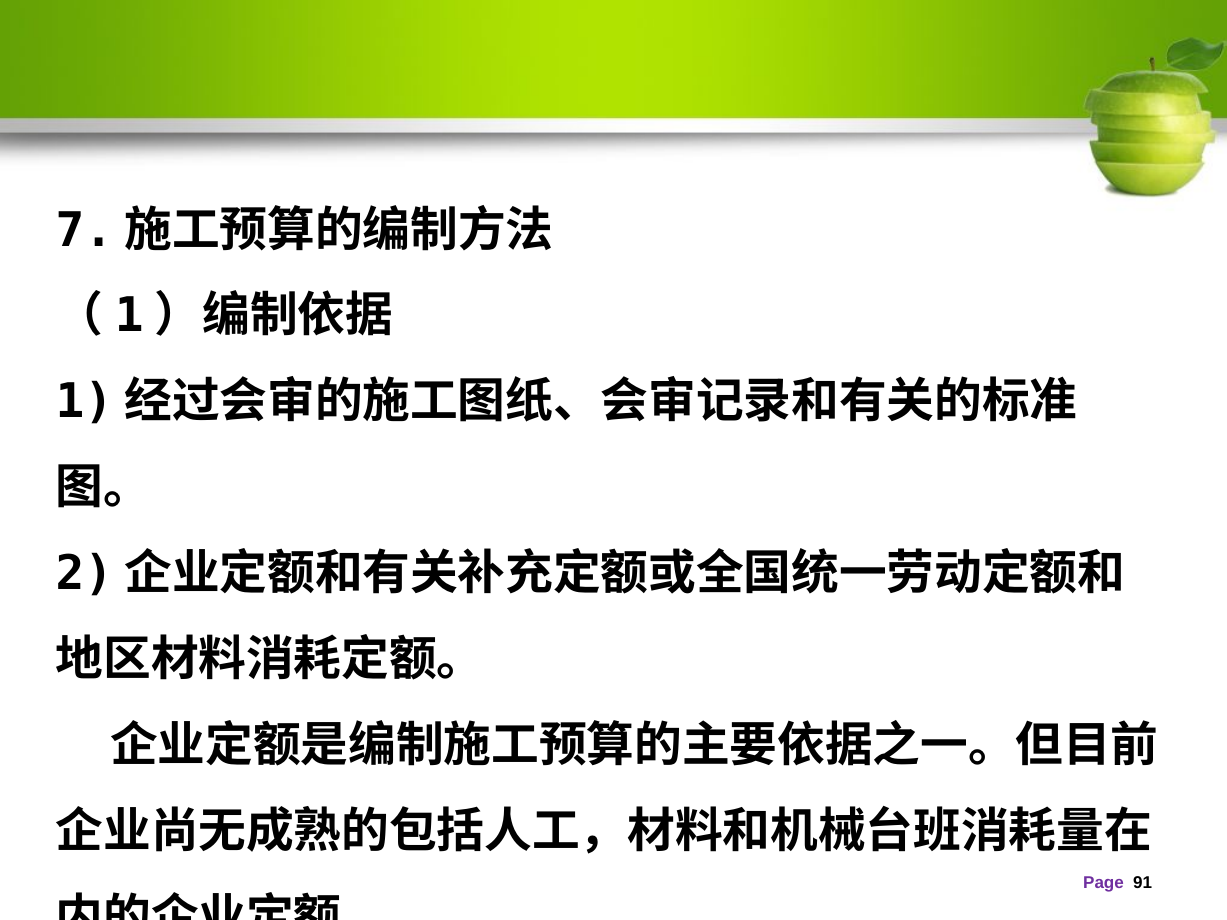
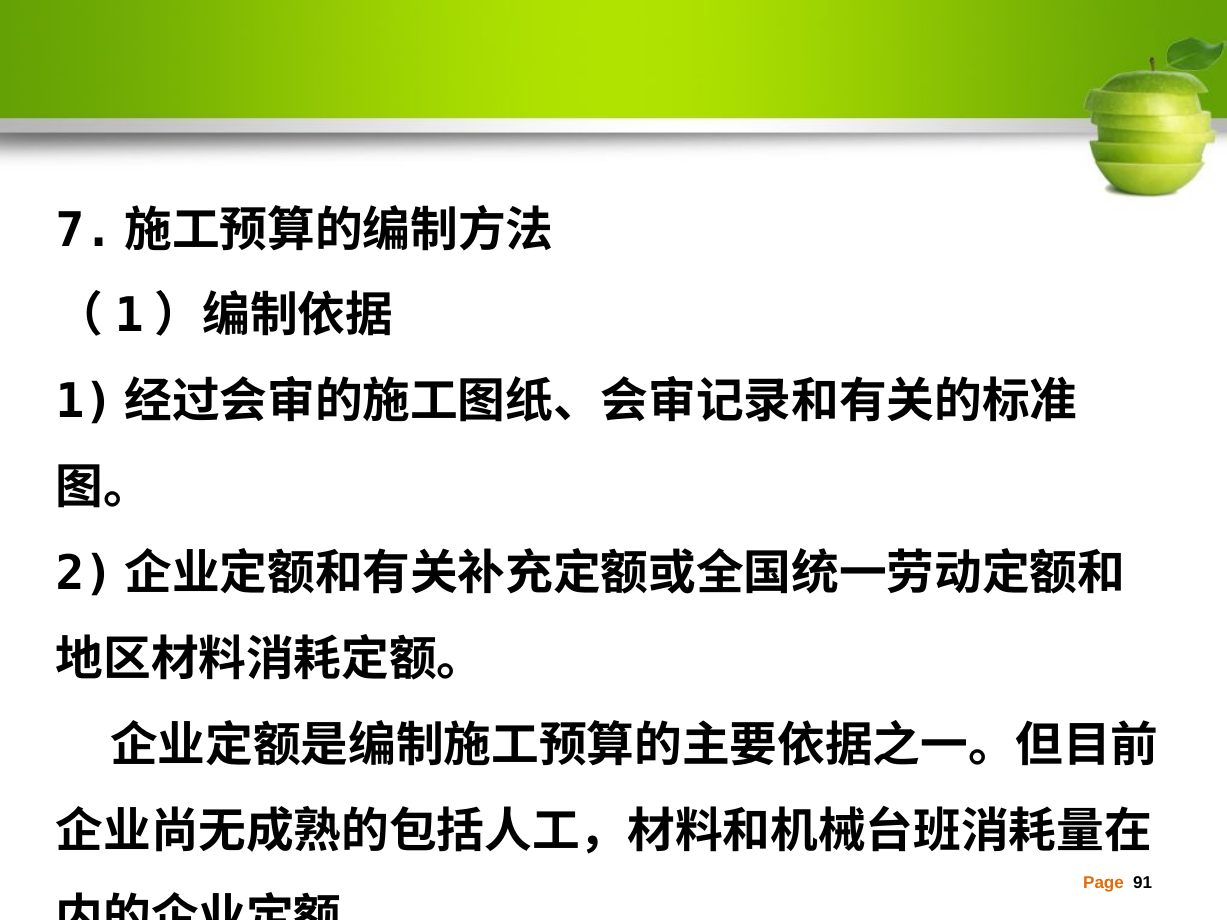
Page colour: purple -> orange (1104, 884)
